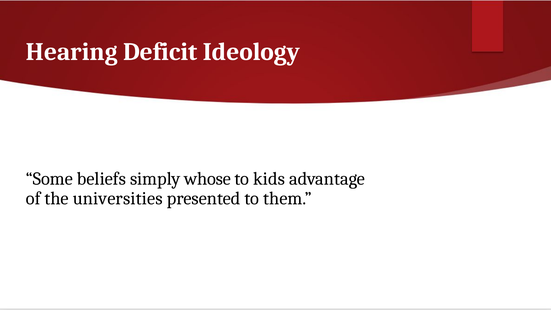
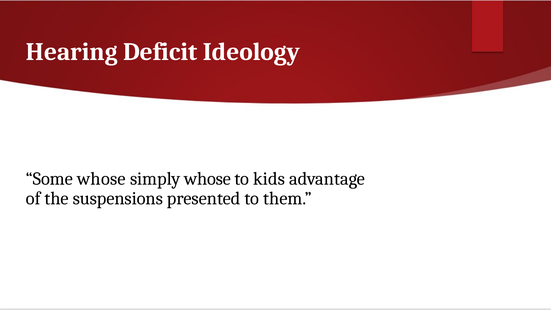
Some beliefs: beliefs -> whose (101, 179)
universities: universities -> suspensions (118, 198)
